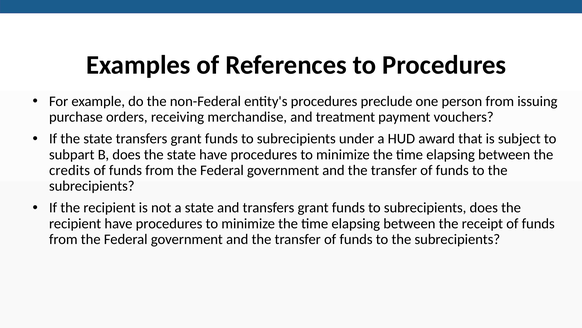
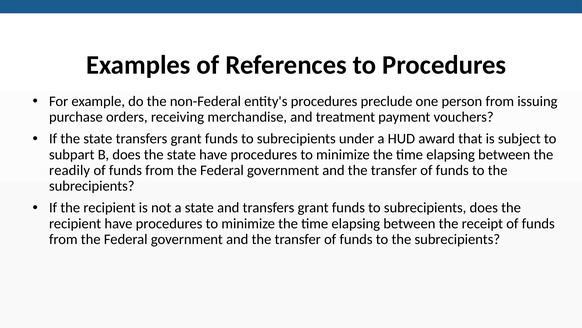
credits: credits -> readily (70, 170)
